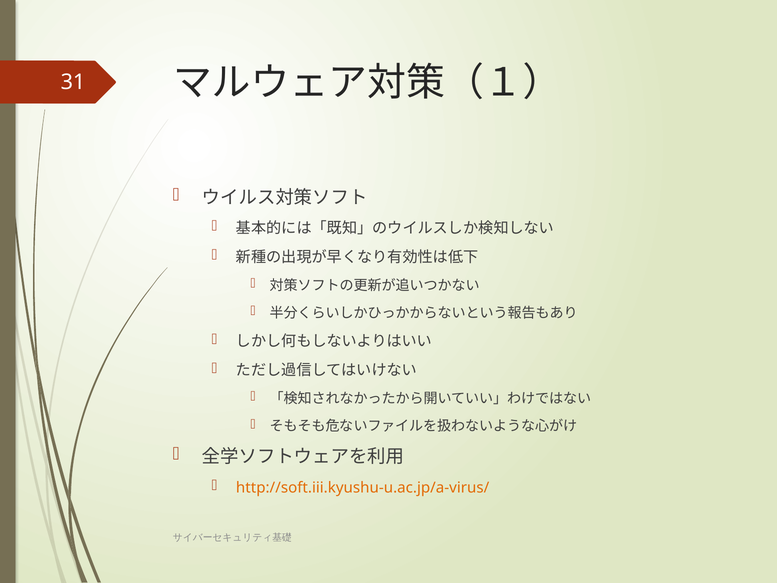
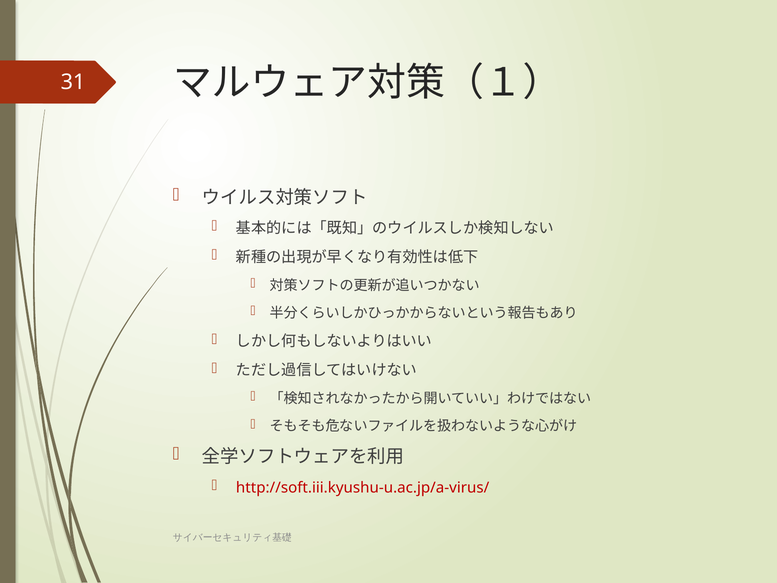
http://soft.iii.kyushu-u.ac.jp/a-virus/ colour: orange -> red (363, 487)
